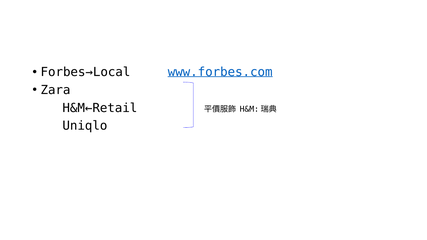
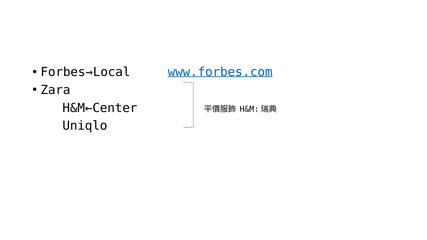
H&M←Retail: H&M←Retail -> H&M←Center (100, 108)
